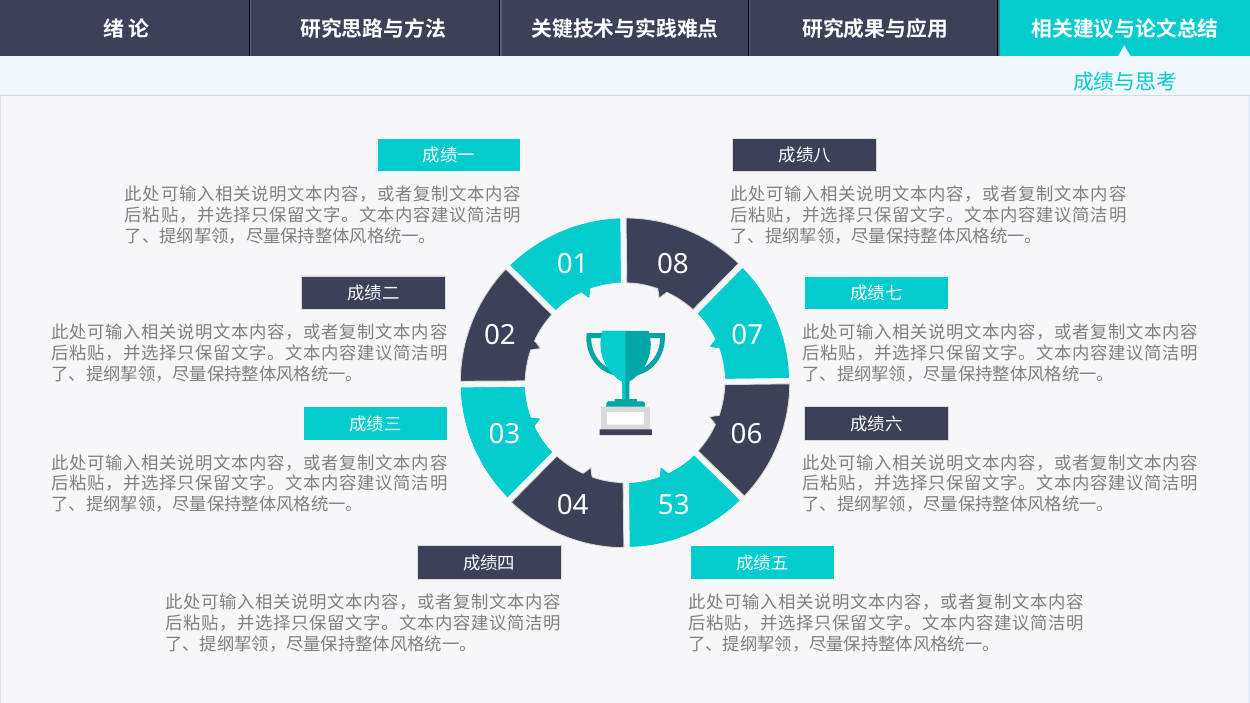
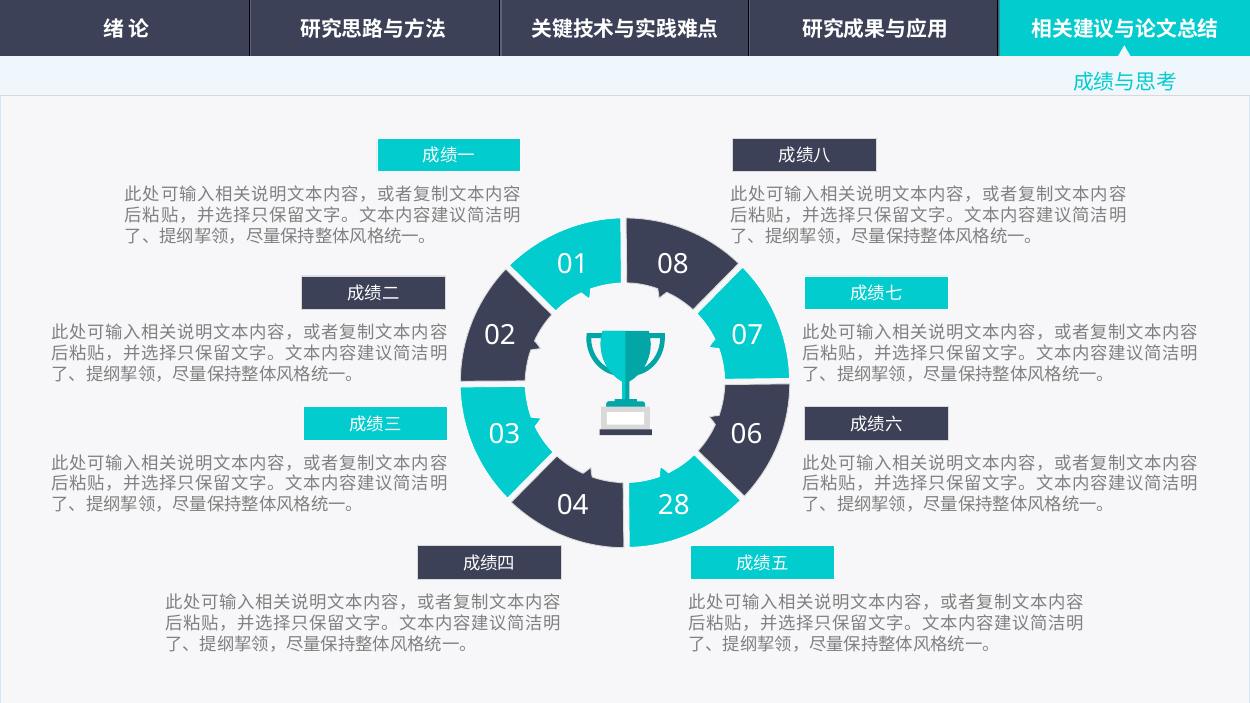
53: 53 -> 28 (674, 505)
